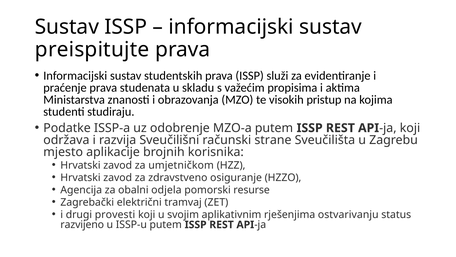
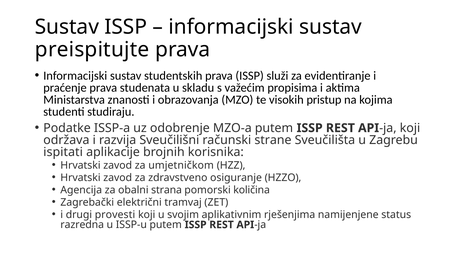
mjesto: mjesto -> ispitati (63, 152)
odjela: odjela -> strana (167, 190)
resurse: resurse -> količina (252, 190)
ostvarivanju: ostvarivanju -> namijenjene (348, 214)
razvijeno: razvijeno -> razredna (82, 224)
